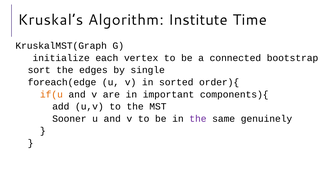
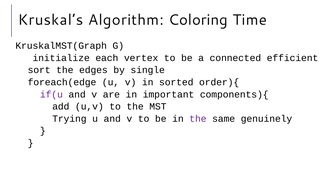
Institute: Institute -> Coloring (198, 20)
bootstrap: bootstrap -> efficient (293, 58)
if(u colour: orange -> purple (51, 94)
Sooner: Sooner -> Trying (69, 119)
